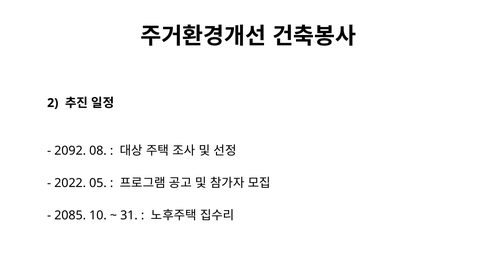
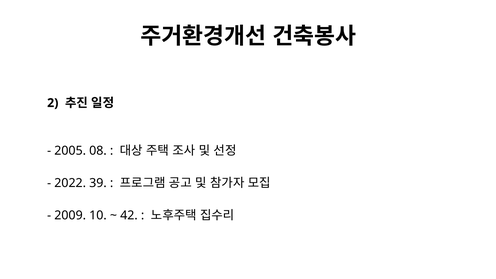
2092: 2092 -> 2005 (70, 151)
05: 05 -> 39 (98, 183)
2085: 2085 -> 2009 (70, 215)
31: 31 -> 42 (129, 215)
